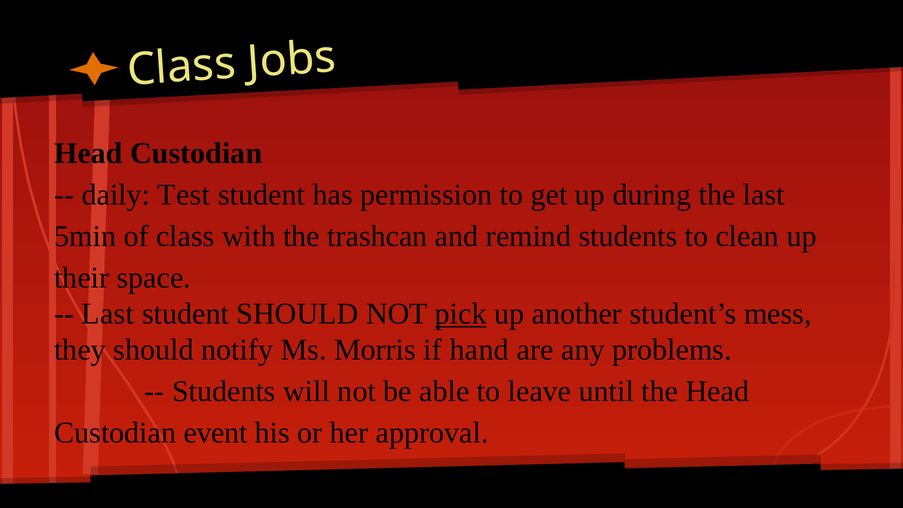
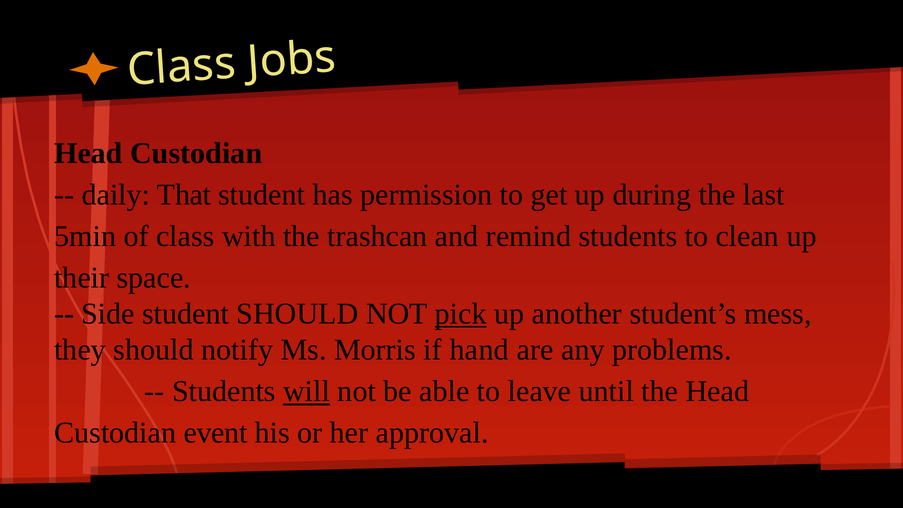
Test: Test -> That (184, 195)
Last: Last -> Side (108, 314)
will underline: none -> present (307, 391)
